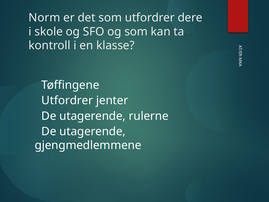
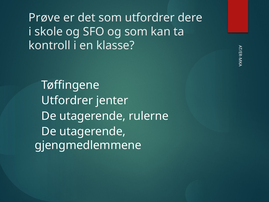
Norm: Norm -> Prøve (44, 18)
